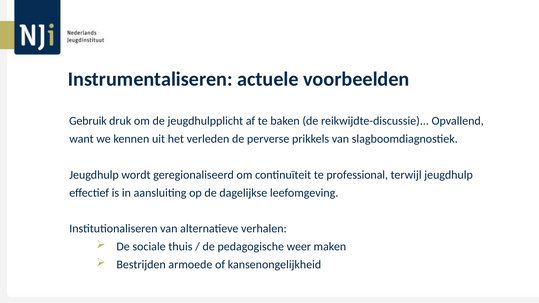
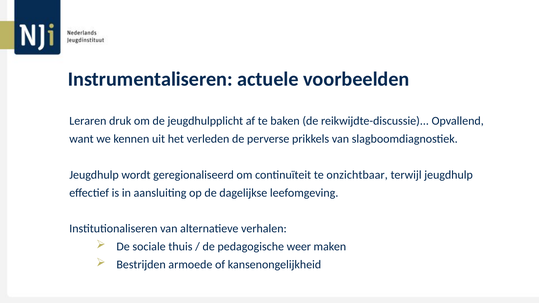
Gebruik: Gebruik -> Leraren (88, 121)
professional: professional -> onzichtbaar (357, 175)
